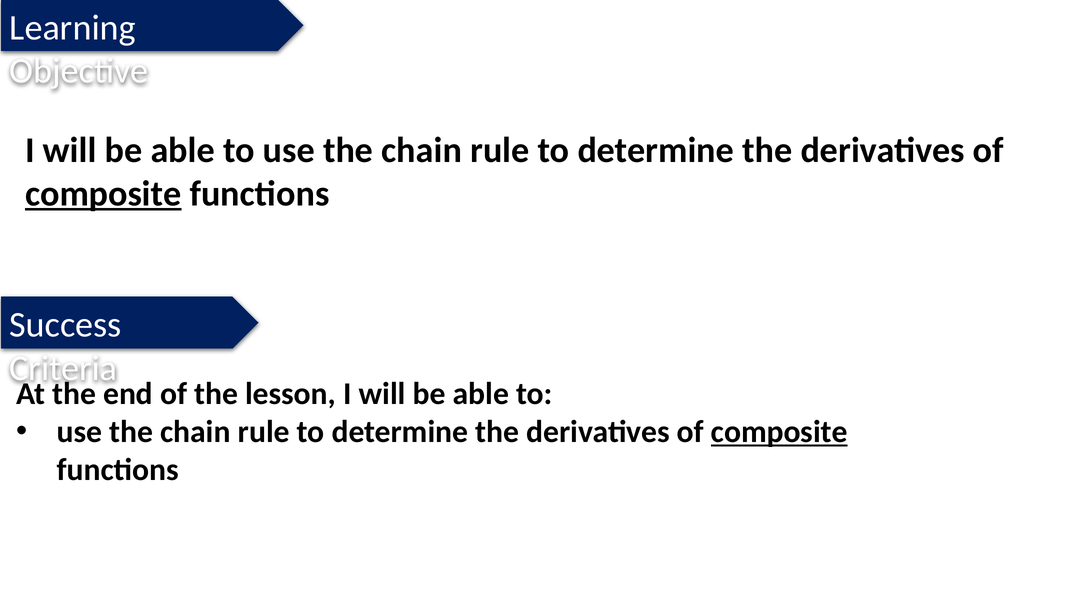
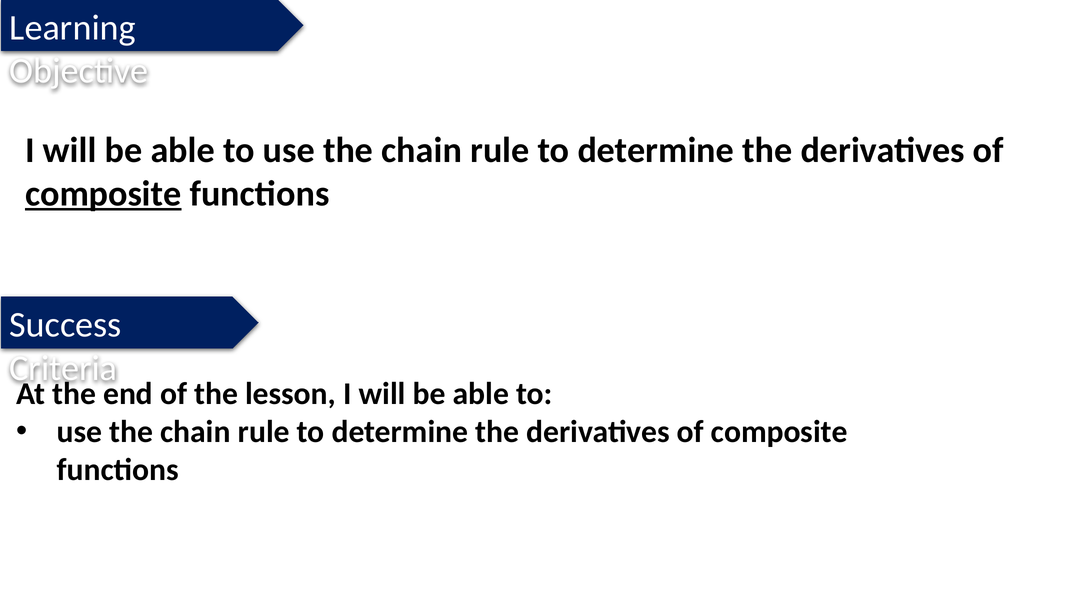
composite underline: present -> none (779, 432)
